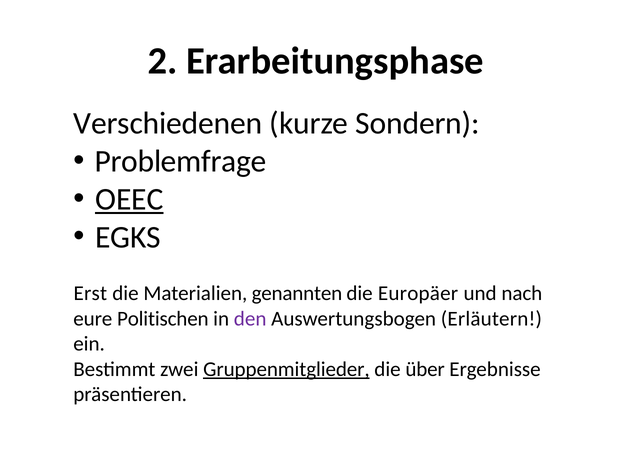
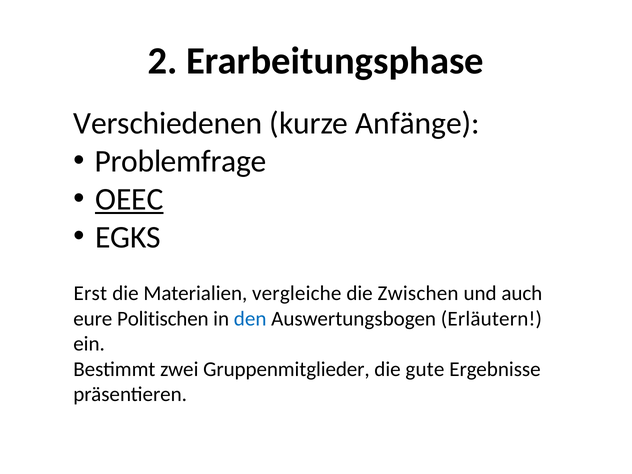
Sondern: Sondern -> Anfänge (417, 123)
genannten: genannten -> vergleiche (297, 293)
Europäer: Europäer -> Zwischen (418, 293)
nach: nach -> auch (522, 293)
den colour: purple -> blue (250, 319)
Gruppenmitglieder underline: present -> none (286, 369)
über: über -> gute (425, 369)
